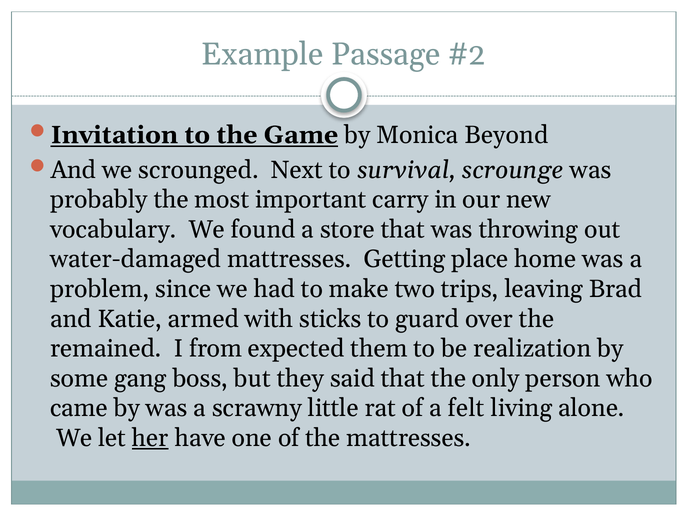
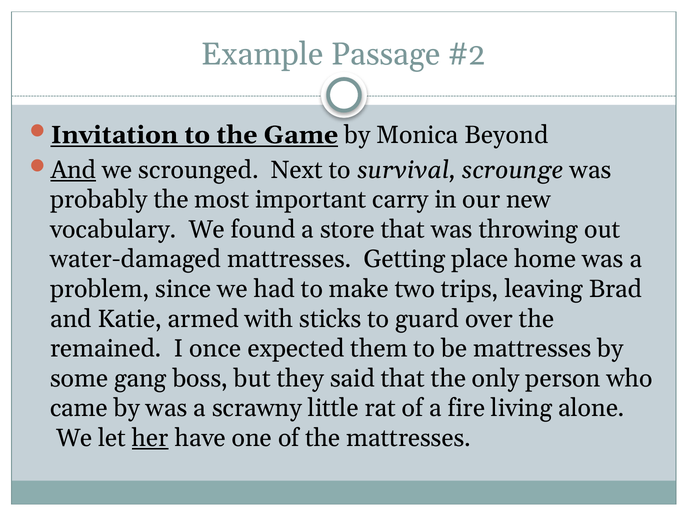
And underline: none -> present (73, 170)
from: from -> once (215, 349)
be realization: realization -> mattresses (532, 349)
felt: felt -> fire (466, 408)
